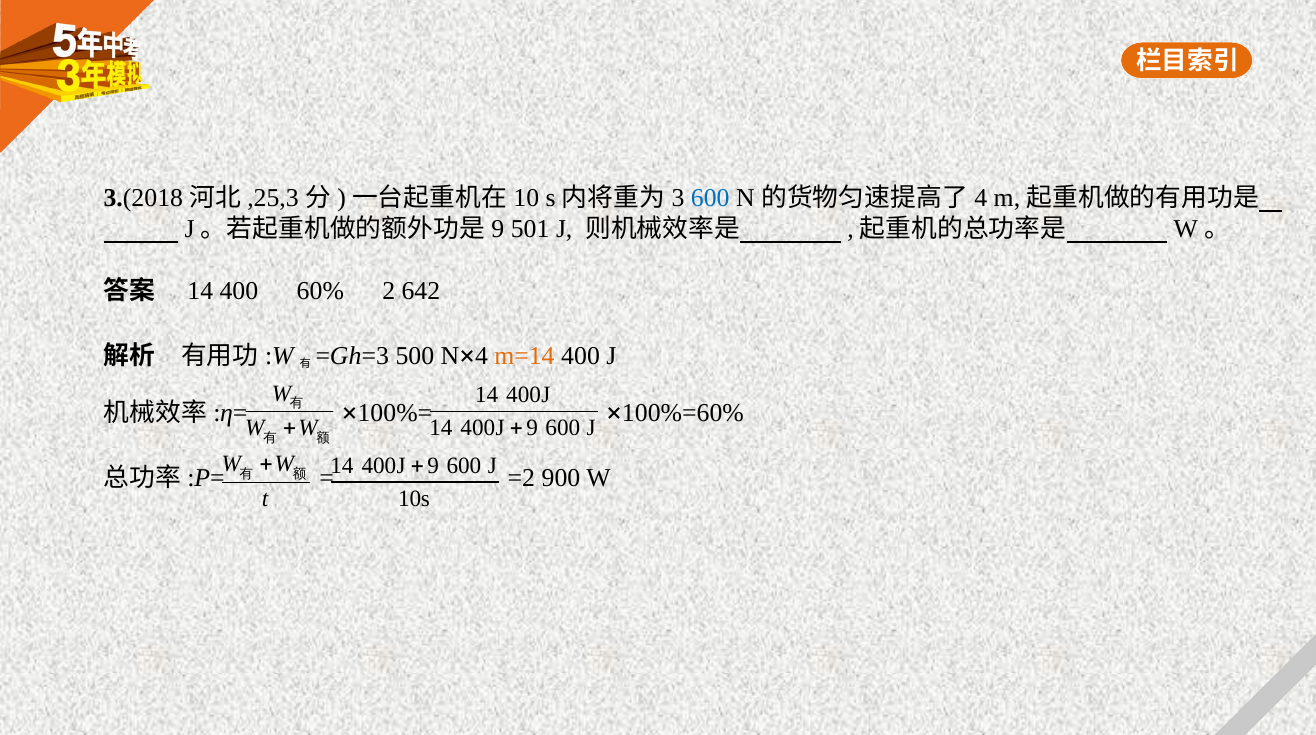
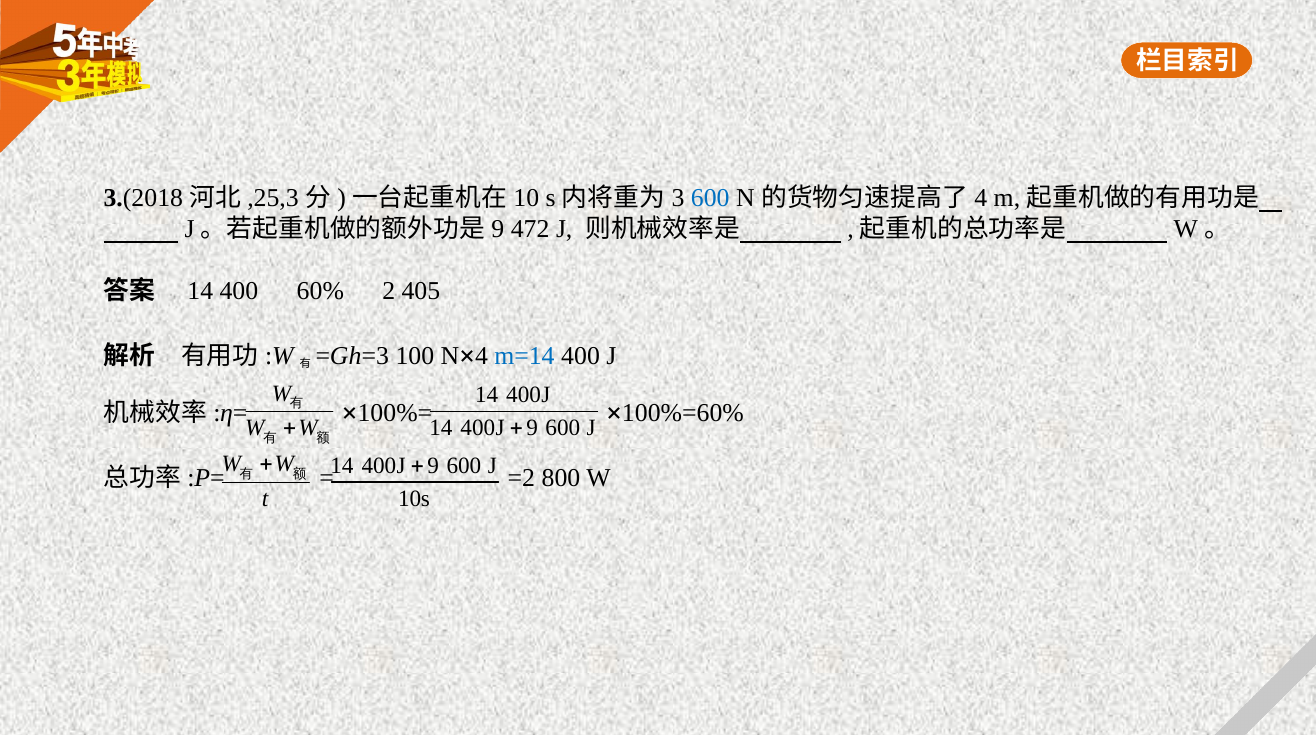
501: 501 -> 472 (530, 230)
642: 642 -> 405 (421, 291)
500: 500 -> 100 (415, 356)
m=14 colour: orange -> blue (524, 356)
900: 900 -> 800 (561, 478)
